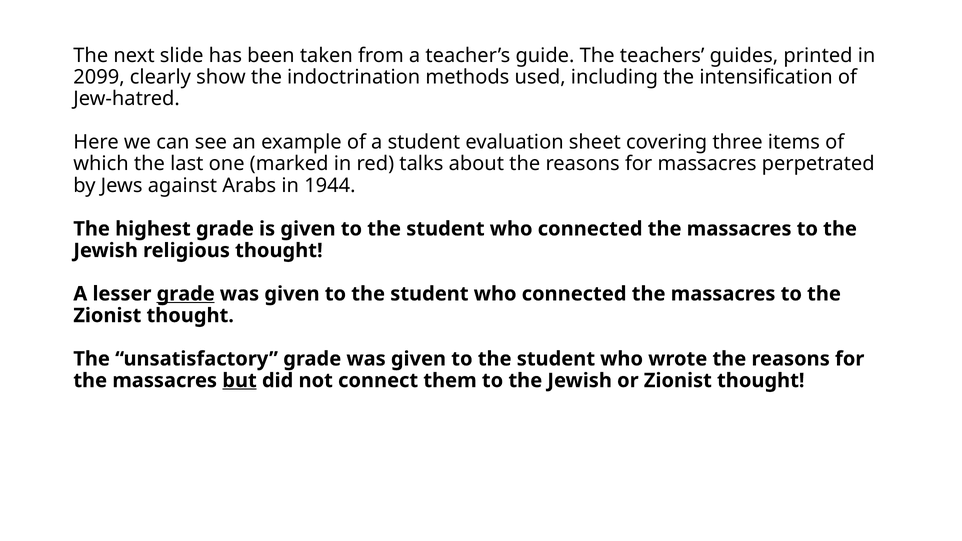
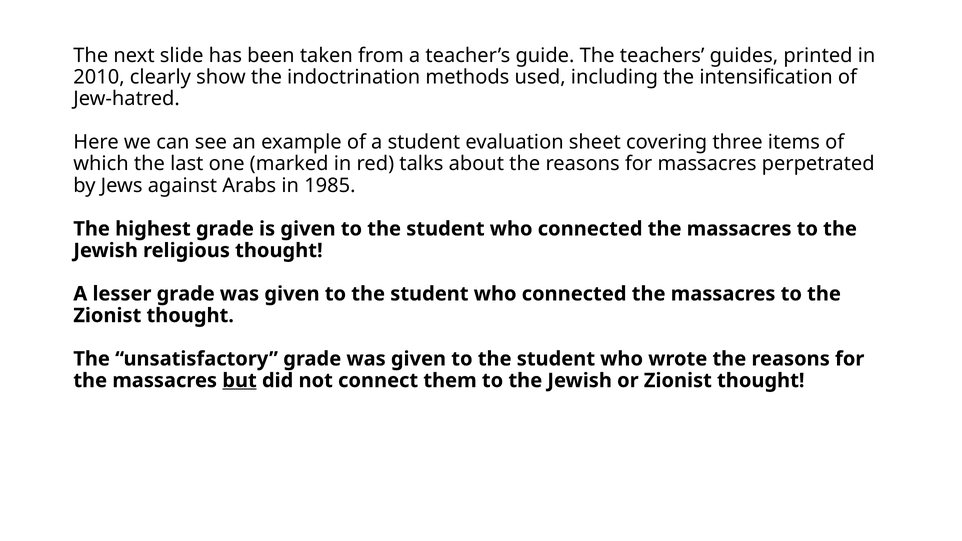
2099: 2099 -> 2010 (99, 77)
1944: 1944 -> 1985 (330, 186)
grade underline: present -> none (186, 294)
